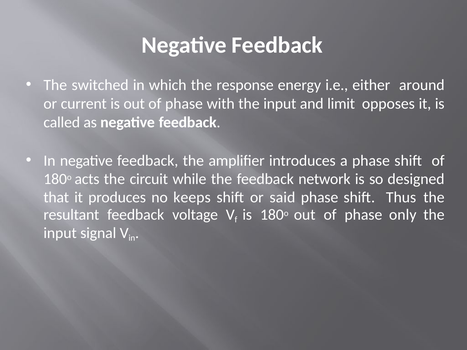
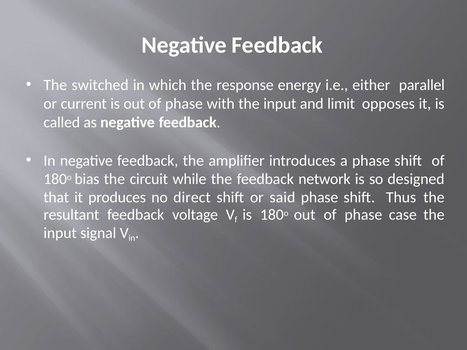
around: around -> parallel (422, 85)
acts: acts -> bias (87, 179)
keeps: keeps -> direct (192, 198)
only: only -> case (403, 215)
